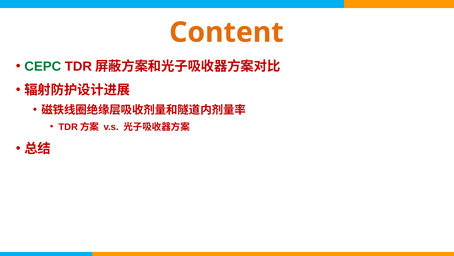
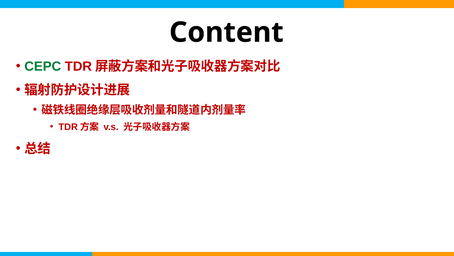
Content colour: orange -> black (226, 32)
